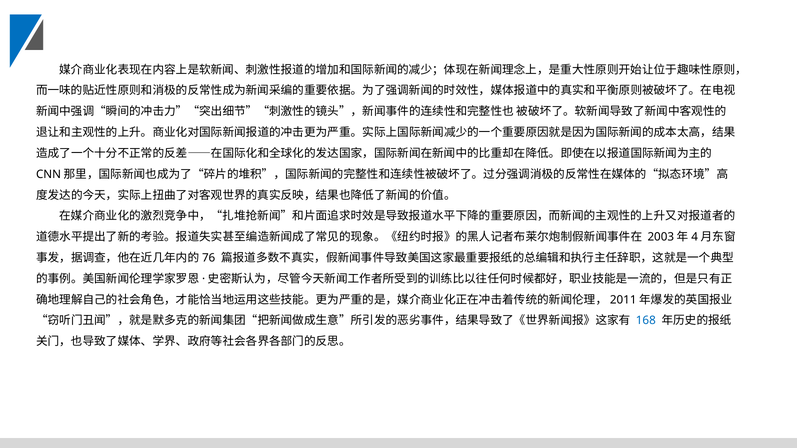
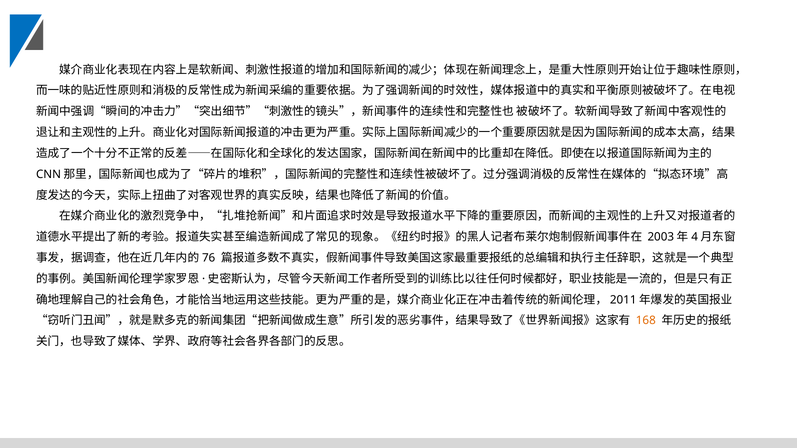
168 colour: blue -> orange (646, 321)
